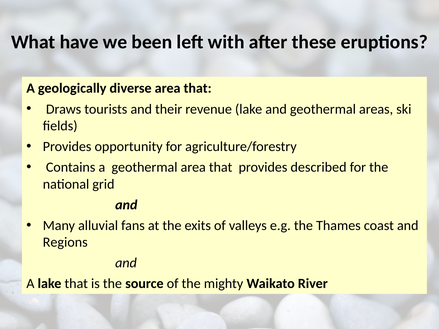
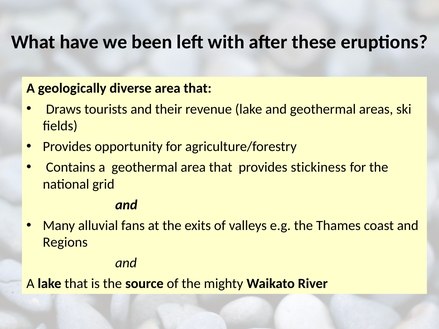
described: described -> stickiness (318, 167)
